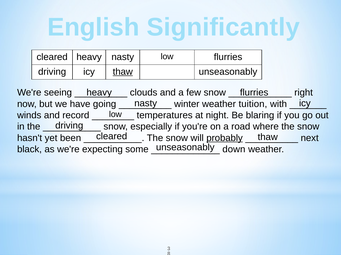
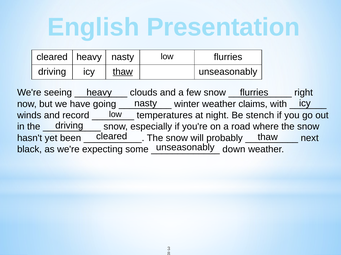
Significantly: Significantly -> Presentation (223, 27)
tuition: tuition -> claims (253, 104)
blaring: blaring -> stench (260, 116)
probably underline: present -> none (225, 138)
